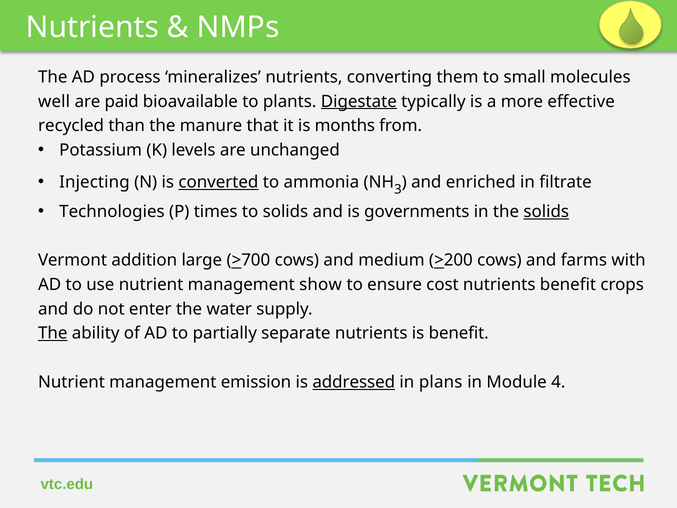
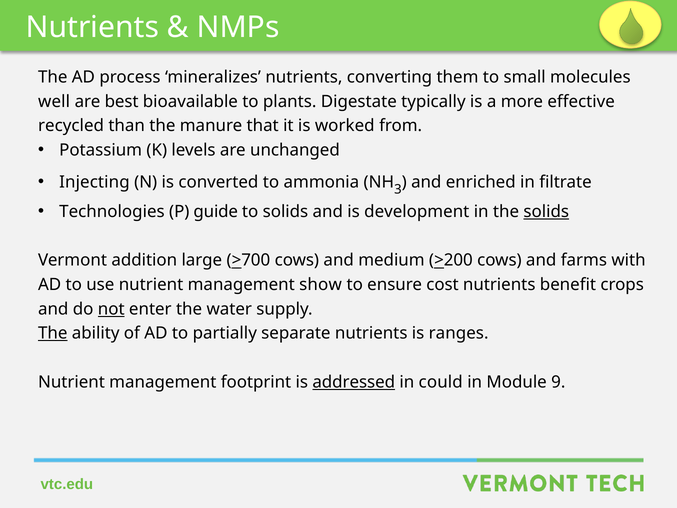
paid: paid -> best (122, 101)
Digestate underline: present -> none (359, 101)
months: months -> worked (345, 126)
converted underline: present -> none (218, 182)
times: times -> guide (216, 211)
governments: governments -> development (417, 211)
not underline: none -> present (111, 309)
is benefit: benefit -> ranges (459, 333)
emission: emission -> footprint (256, 382)
plans: plans -> could (441, 382)
4: 4 -> 9 (558, 382)
